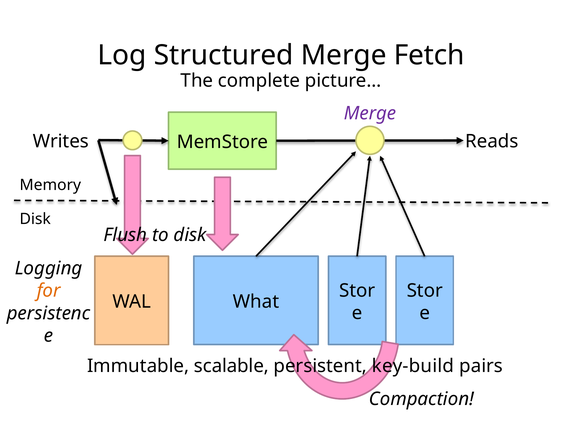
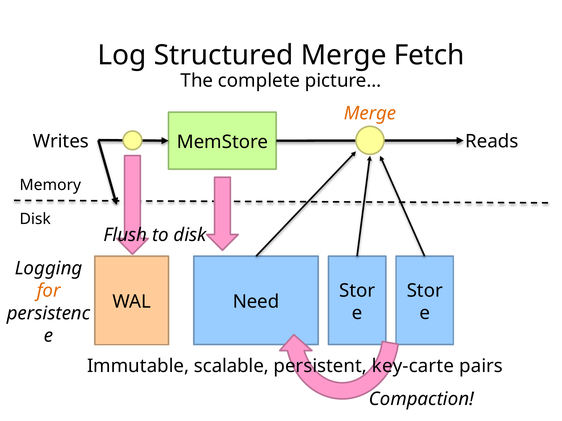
Merge colour: purple -> orange (370, 113)
What: What -> Need (256, 302)
key-build: key-build -> key-carte (413, 366)
